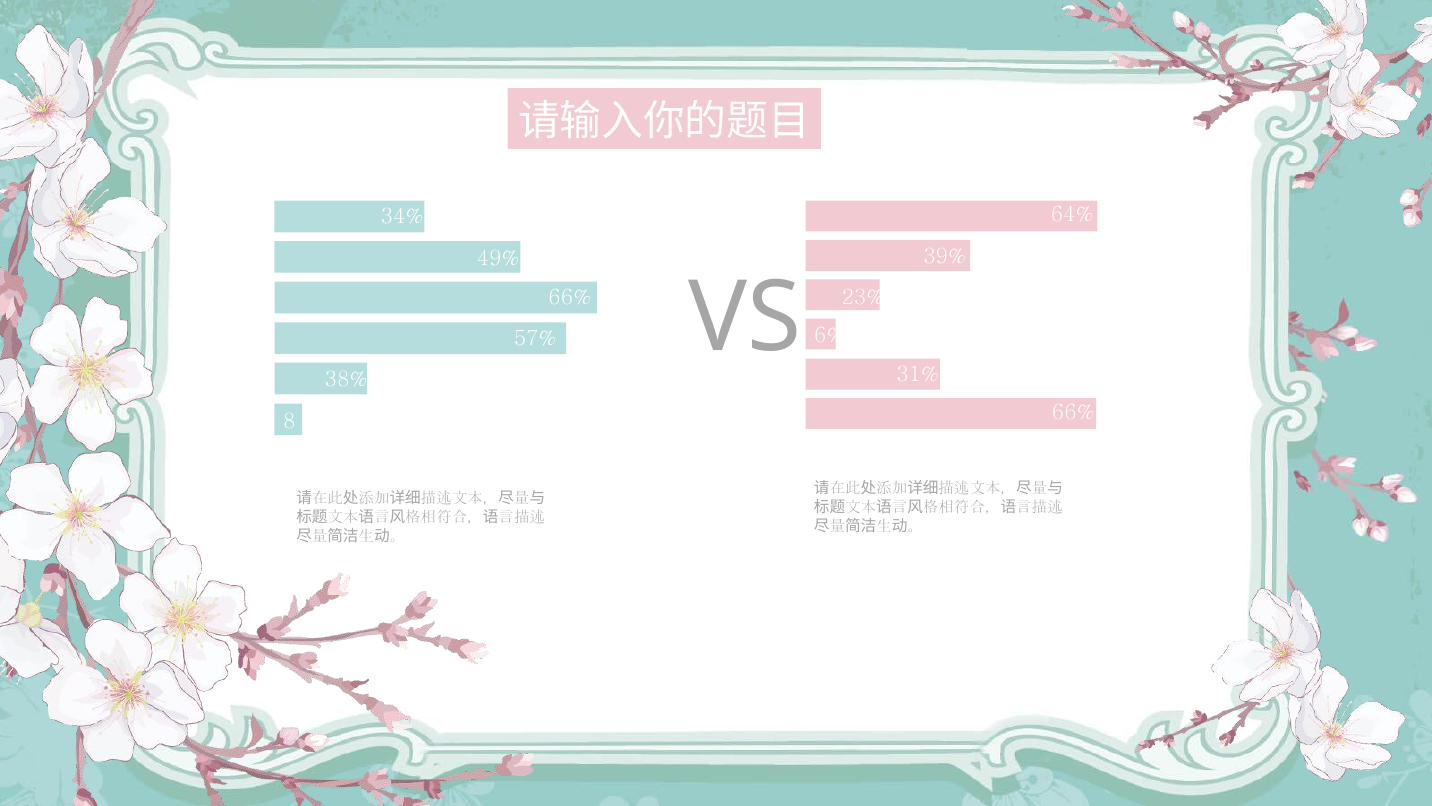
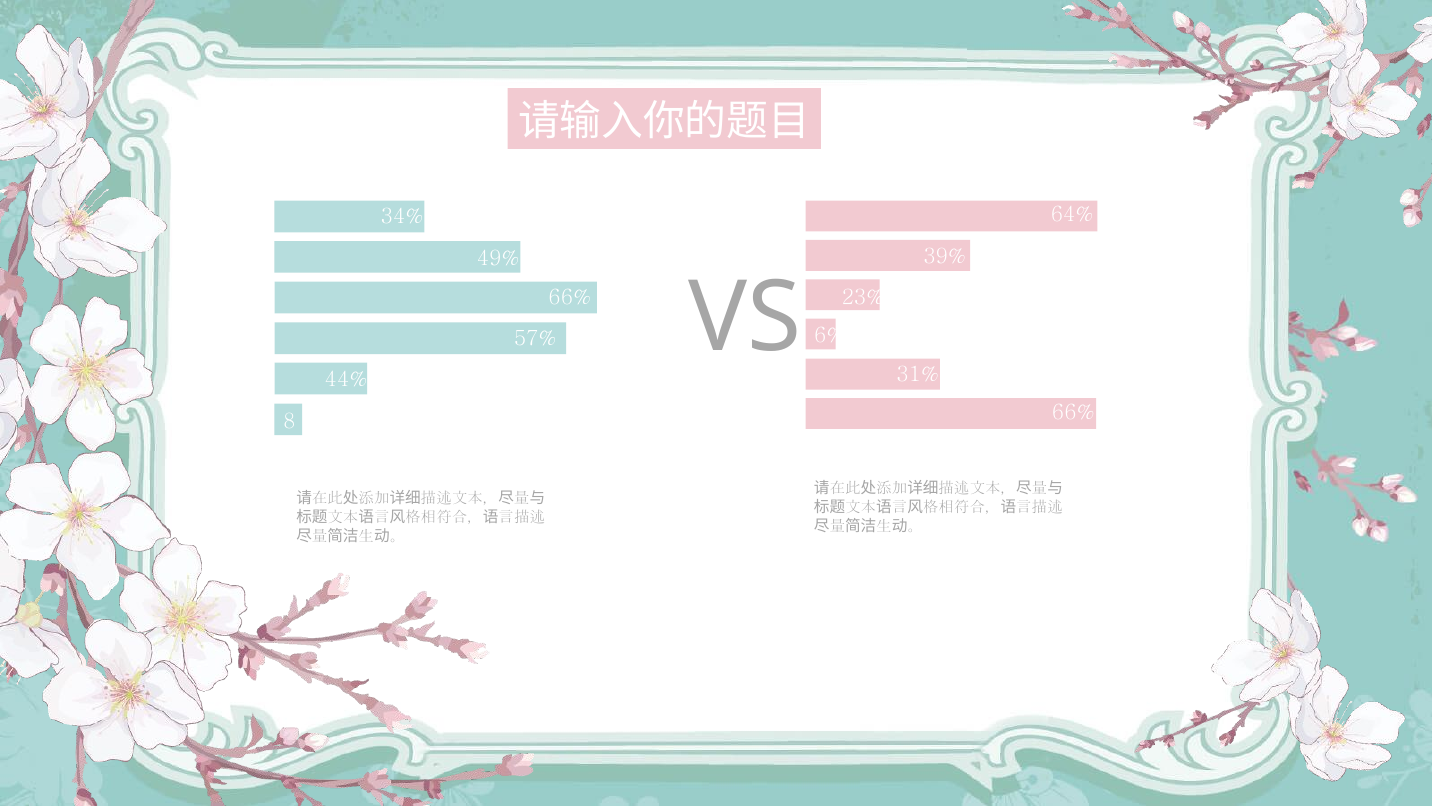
38%: 38% -> 44% (346, 379)
